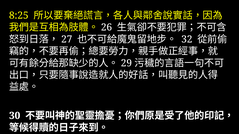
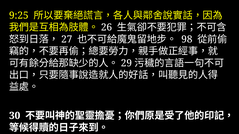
8:25: 8:25 -> 9:25 (19, 16)
32: 32 -> 98 (187, 39)
